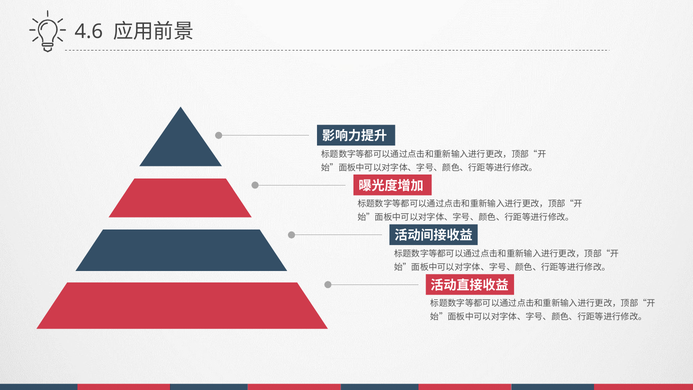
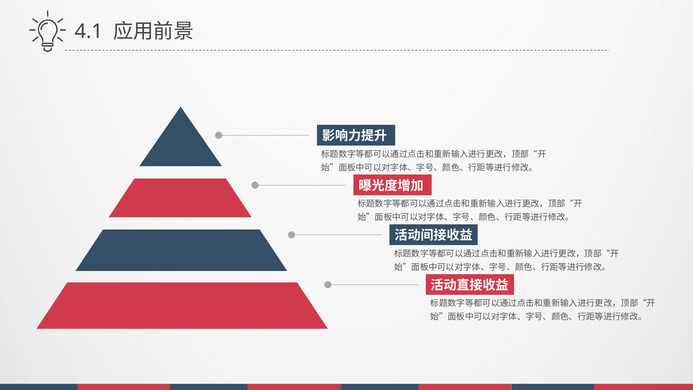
4.6: 4.6 -> 4.1 (89, 31)
